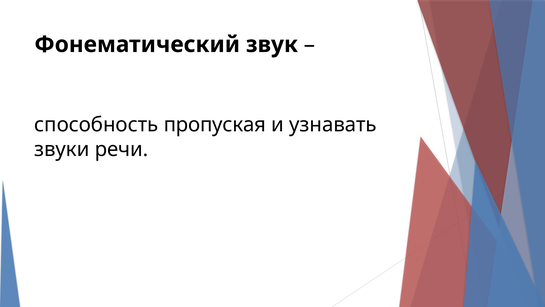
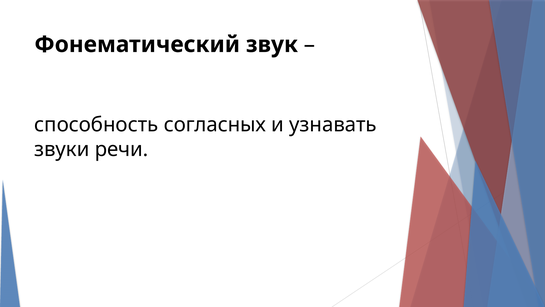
пропуская: пропуская -> согласных (215, 125)
